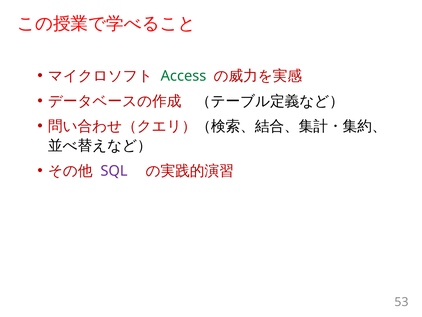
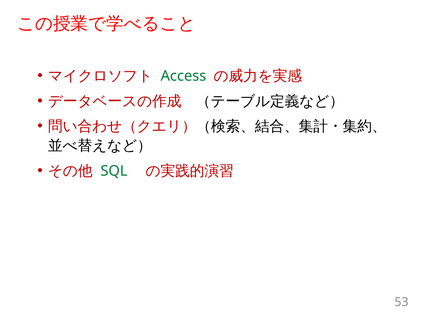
SQL colour: purple -> green (114, 171)
